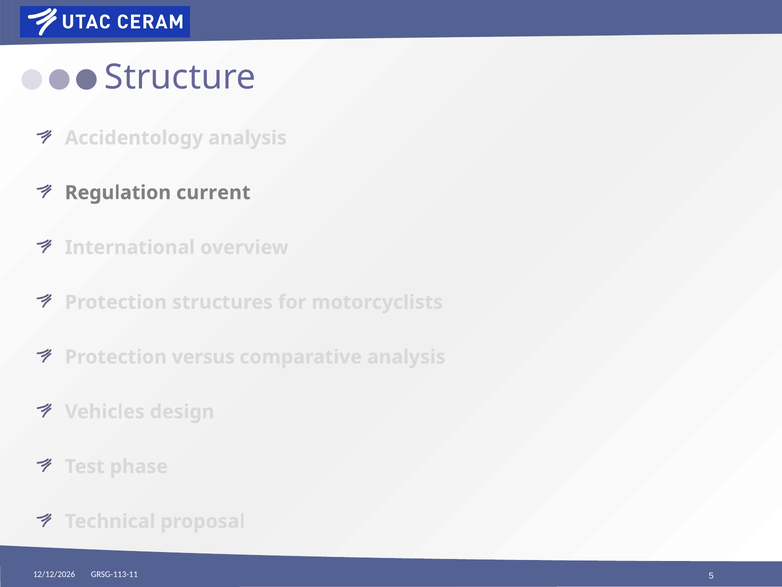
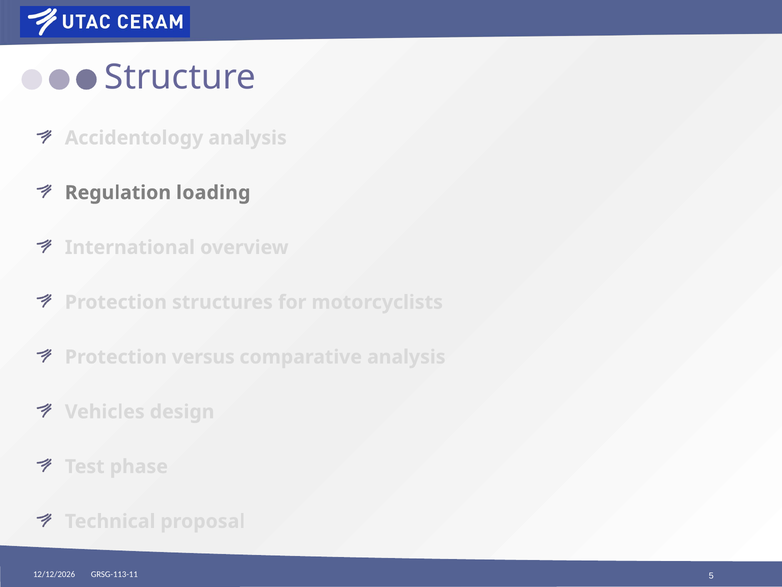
current: current -> loading (213, 193)
